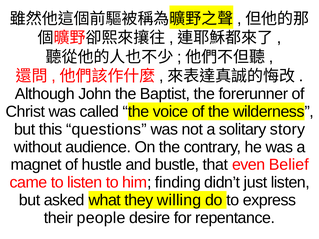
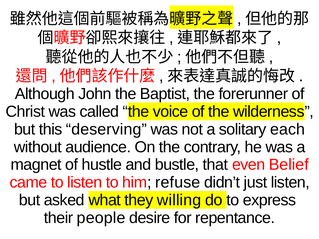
questions: questions -> deserving (106, 129)
story: story -> each (288, 129)
finding: finding -> refuse (178, 183)
